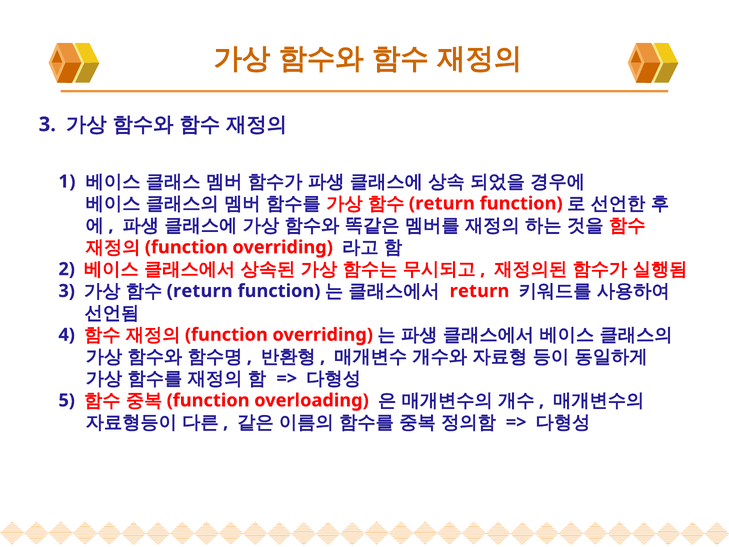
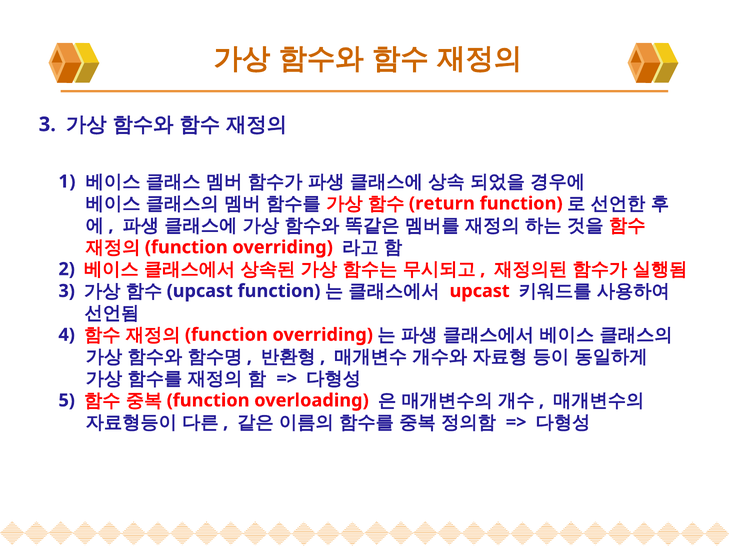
return: return -> upcast (200, 291)
return: return -> upcast (480, 291)
